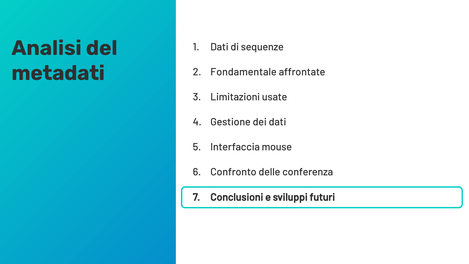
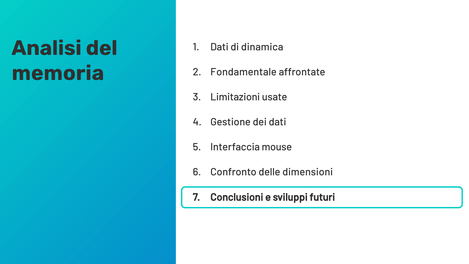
sequenze: sequenze -> dinamica (262, 47)
metadati: metadati -> memoria (58, 73)
conferenza: conferenza -> dimensioni (308, 172)
